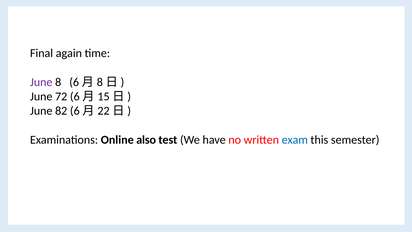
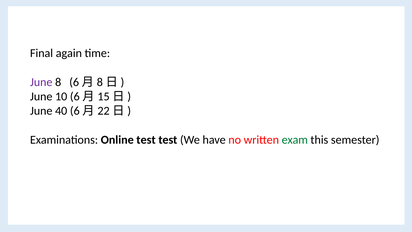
72: 72 -> 10 (61, 96)
82: 82 -> 40 (61, 111)
Online also: also -> test (146, 140)
exam colour: blue -> green (295, 140)
